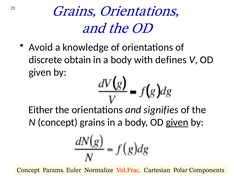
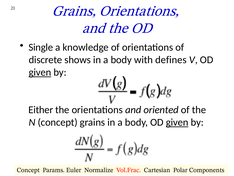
Avoid: Avoid -> Single (41, 47)
obtain: obtain -> shows (78, 60)
given underline: none -> present (40, 72)
signifies: signifies -> oriented (161, 110)
